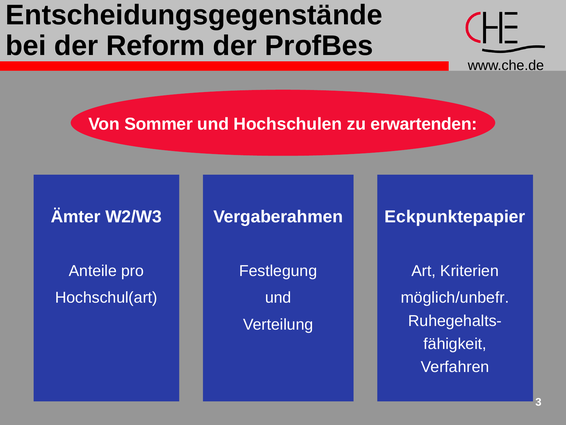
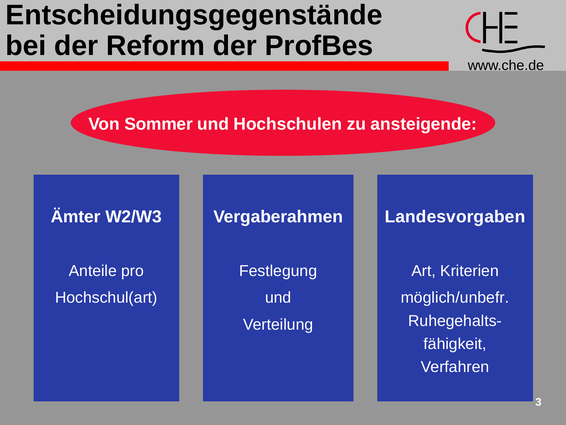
erwartenden: erwartenden -> ansteigende (424, 124)
Eckpunktepapier: Eckpunktepapier -> Landesvorgaben (455, 216)
